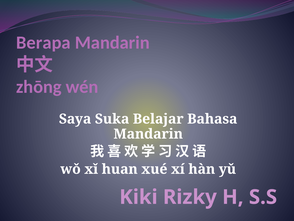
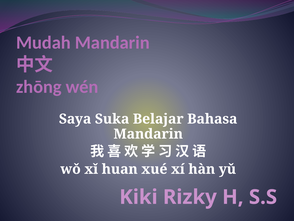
Berapa: Berapa -> Mudah (43, 43)
